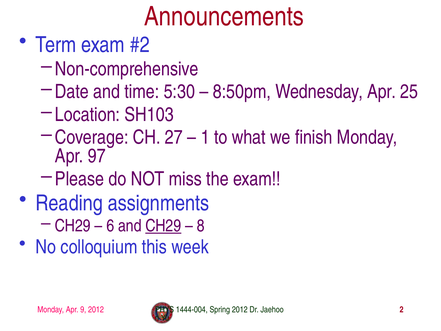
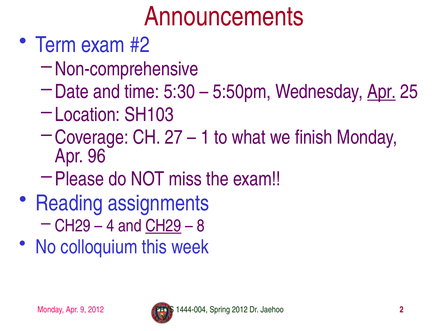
8:50pm: 8:50pm -> 5:50pm (242, 92)
Apr underline: none -> present (382, 92)
97: 97 -> 96 (97, 156)
6: 6 -> 4 (110, 226)
